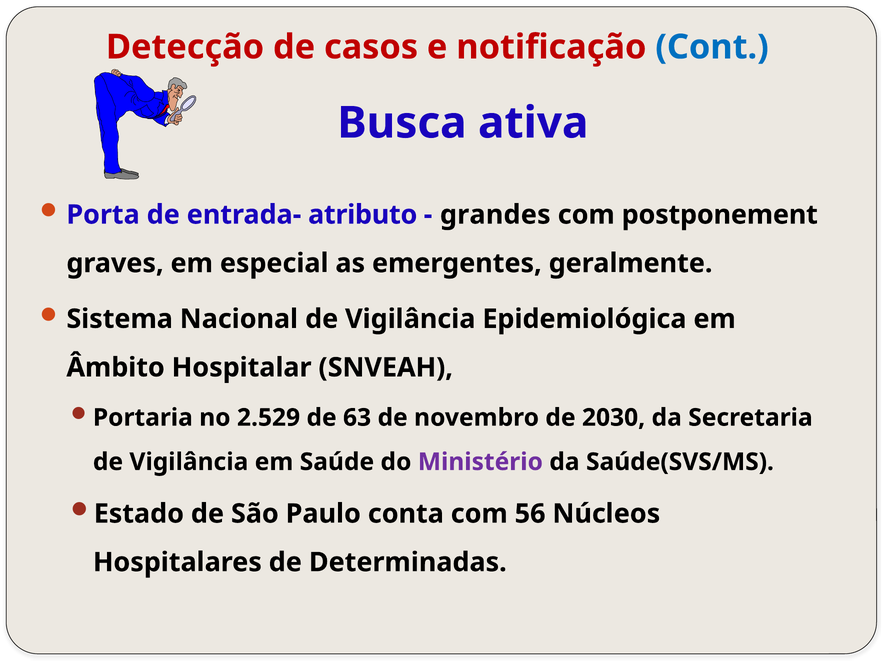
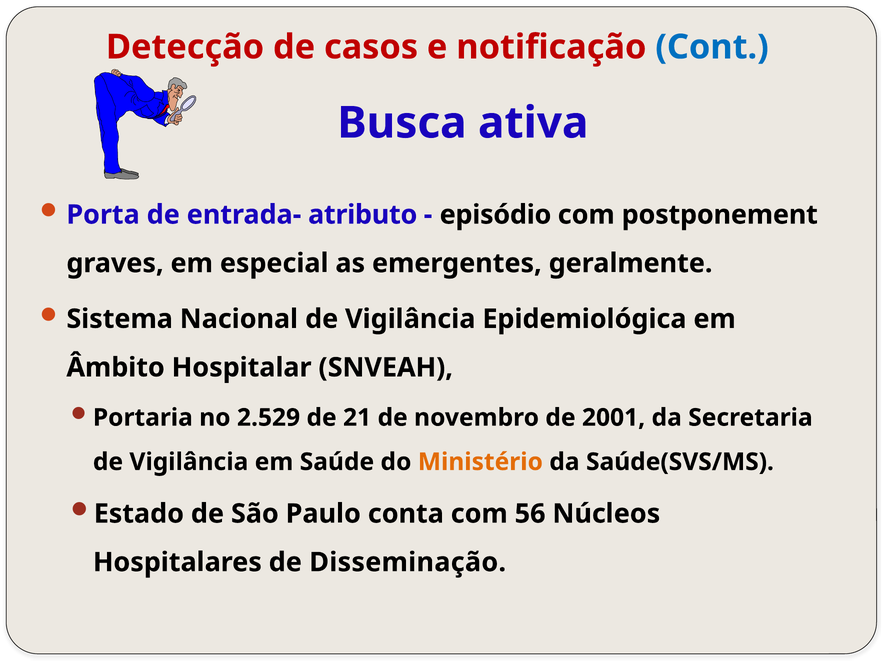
grandes: grandes -> episódio (496, 214)
63: 63 -> 21 (357, 417)
2030: 2030 -> 2001 (614, 417)
Ministério colour: purple -> orange (480, 461)
Determinadas: Determinadas -> Disseminação (408, 562)
